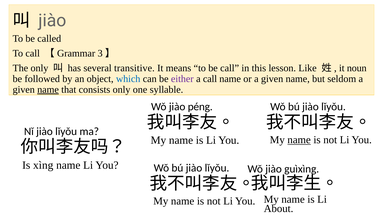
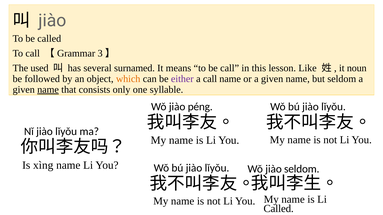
The only: only -> used (40, 68)
transitive: transitive -> surnamed (134, 68)
which colour: blue -> orange (128, 79)
name underline: present -> none (299, 140)
jiào guìxìng: guìxìng -> seldom (302, 169)
About: About -> Called (279, 209)
